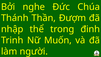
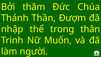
nghe: nghe -> thăm (34, 7)
đinh: đinh -> thân (90, 29)
